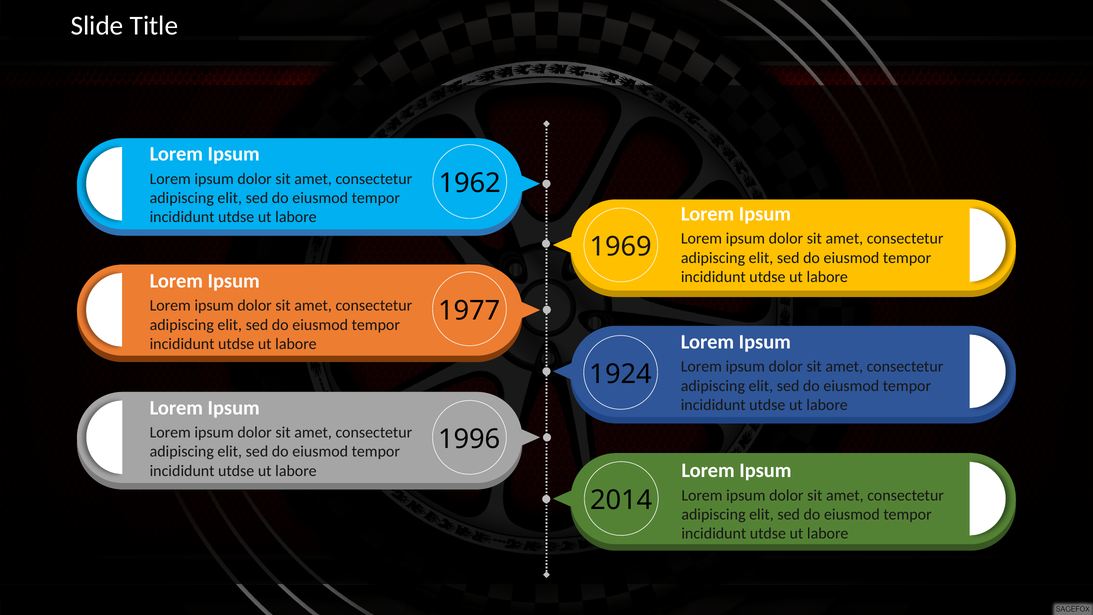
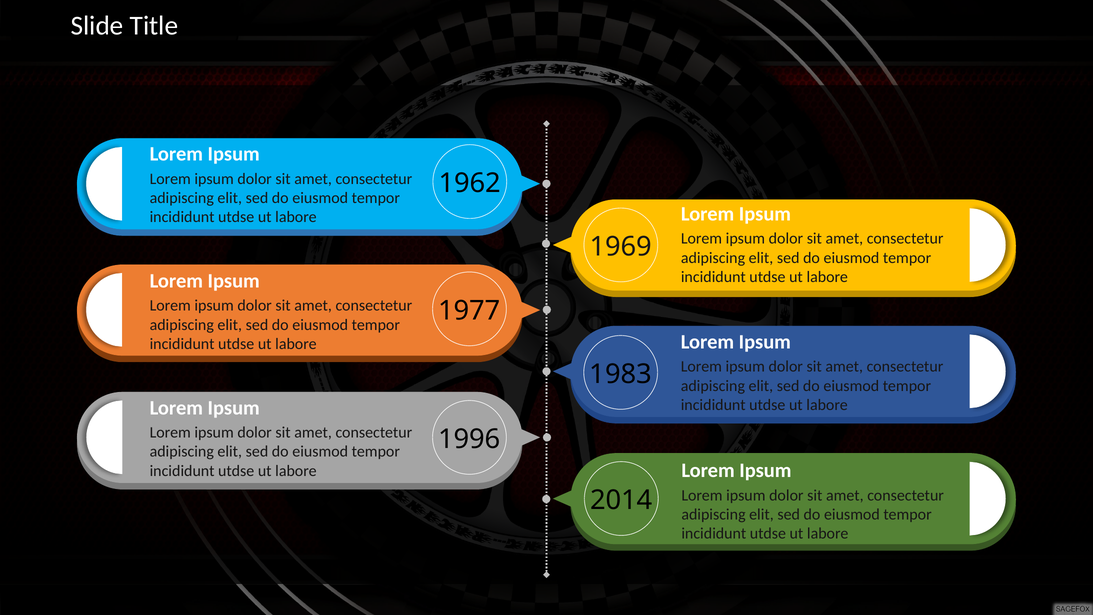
1924: 1924 -> 1983 (621, 374)
